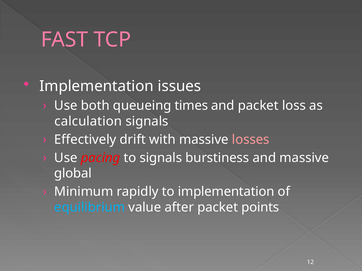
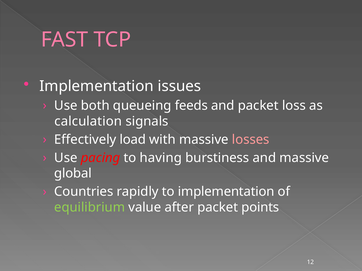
times: times -> feeds (191, 106)
drift: drift -> load (133, 140)
to signals: signals -> having (161, 158)
Minimum: Minimum -> Countries (84, 192)
equilibrium colour: light blue -> light green (90, 208)
